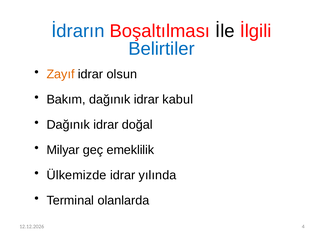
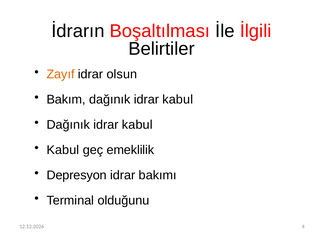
İdrarın colour: blue -> black (78, 31)
Belirtiler colour: blue -> black (162, 49)
doğal: doğal -> kabul (137, 125)
Milyar: Milyar -> Kabul (63, 150)
Ülkemizde: Ülkemizde -> Depresyon (77, 175)
yılında: yılında -> bakımı (158, 175)
olanlarda: olanlarda -> olduğunu (123, 200)
